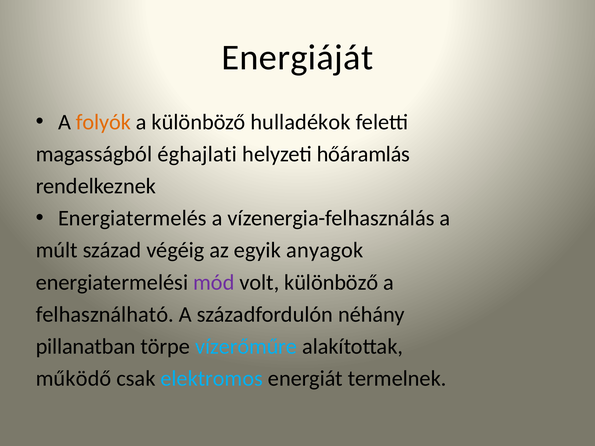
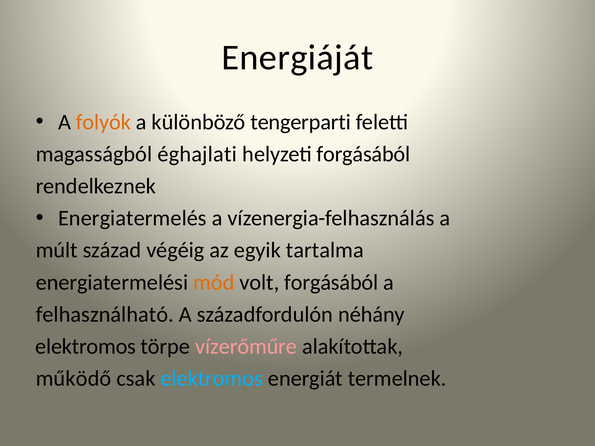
hulladékok: hulladékok -> tengerparti (301, 122)
helyzeti hőáramlás: hőáramlás -> forgásából (363, 154)
anyagok: anyagok -> tartalma (325, 250)
mód colour: purple -> orange (214, 283)
volt különböző: különböző -> forgásából (331, 283)
pillanatban: pillanatban -> elektromos (86, 347)
vízerőműre colour: light blue -> pink (246, 347)
